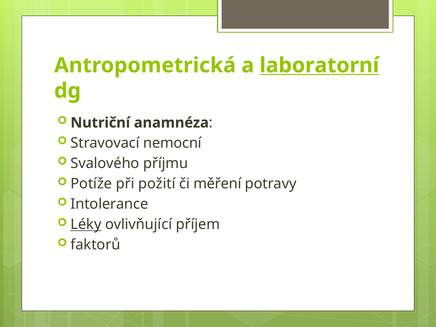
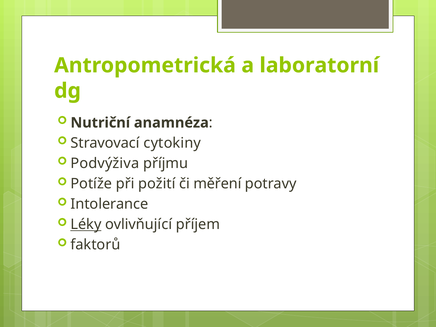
laboratorní underline: present -> none (319, 65)
nemocní: nemocní -> cytokiny (172, 143)
Svalového: Svalového -> Podvýživa (105, 163)
